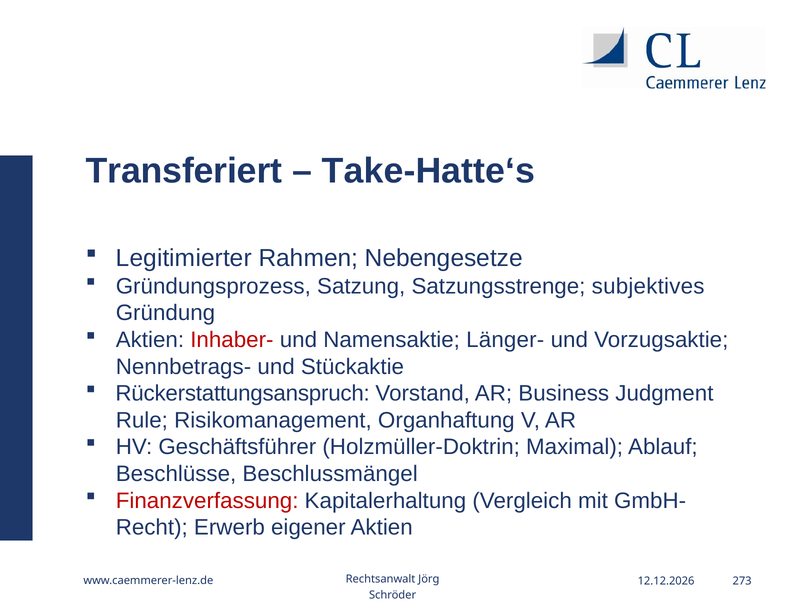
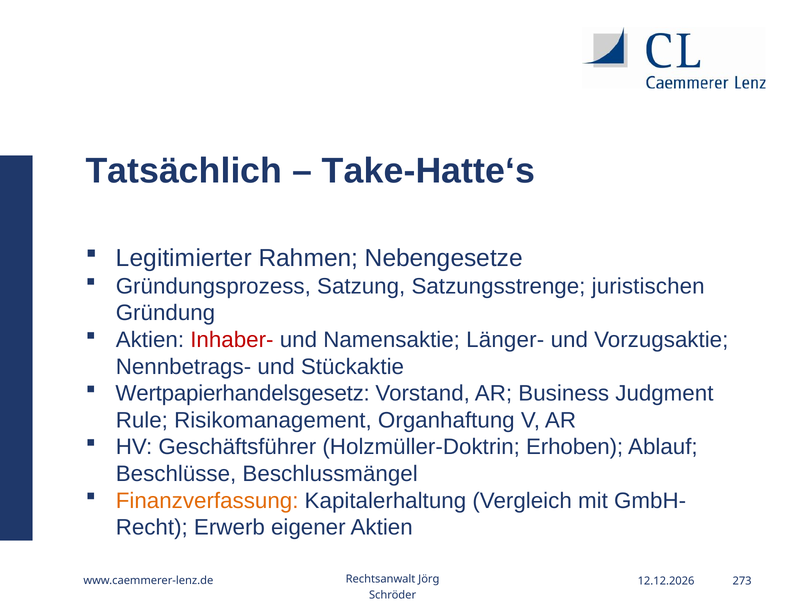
Transferiert: Transferiert -> Tatsächlich (184, 171)
subjektives: subjektives -> juristischen (648, 286)
Rückerstattungsanspruch: Rückerstattungsanspruch -> Wertpapierhandelsgesetz (243, 393)
Maximal: Maximal -> Erhoben (575, 447)
Finanzverfassung colour: red -> orange (207, 501)
